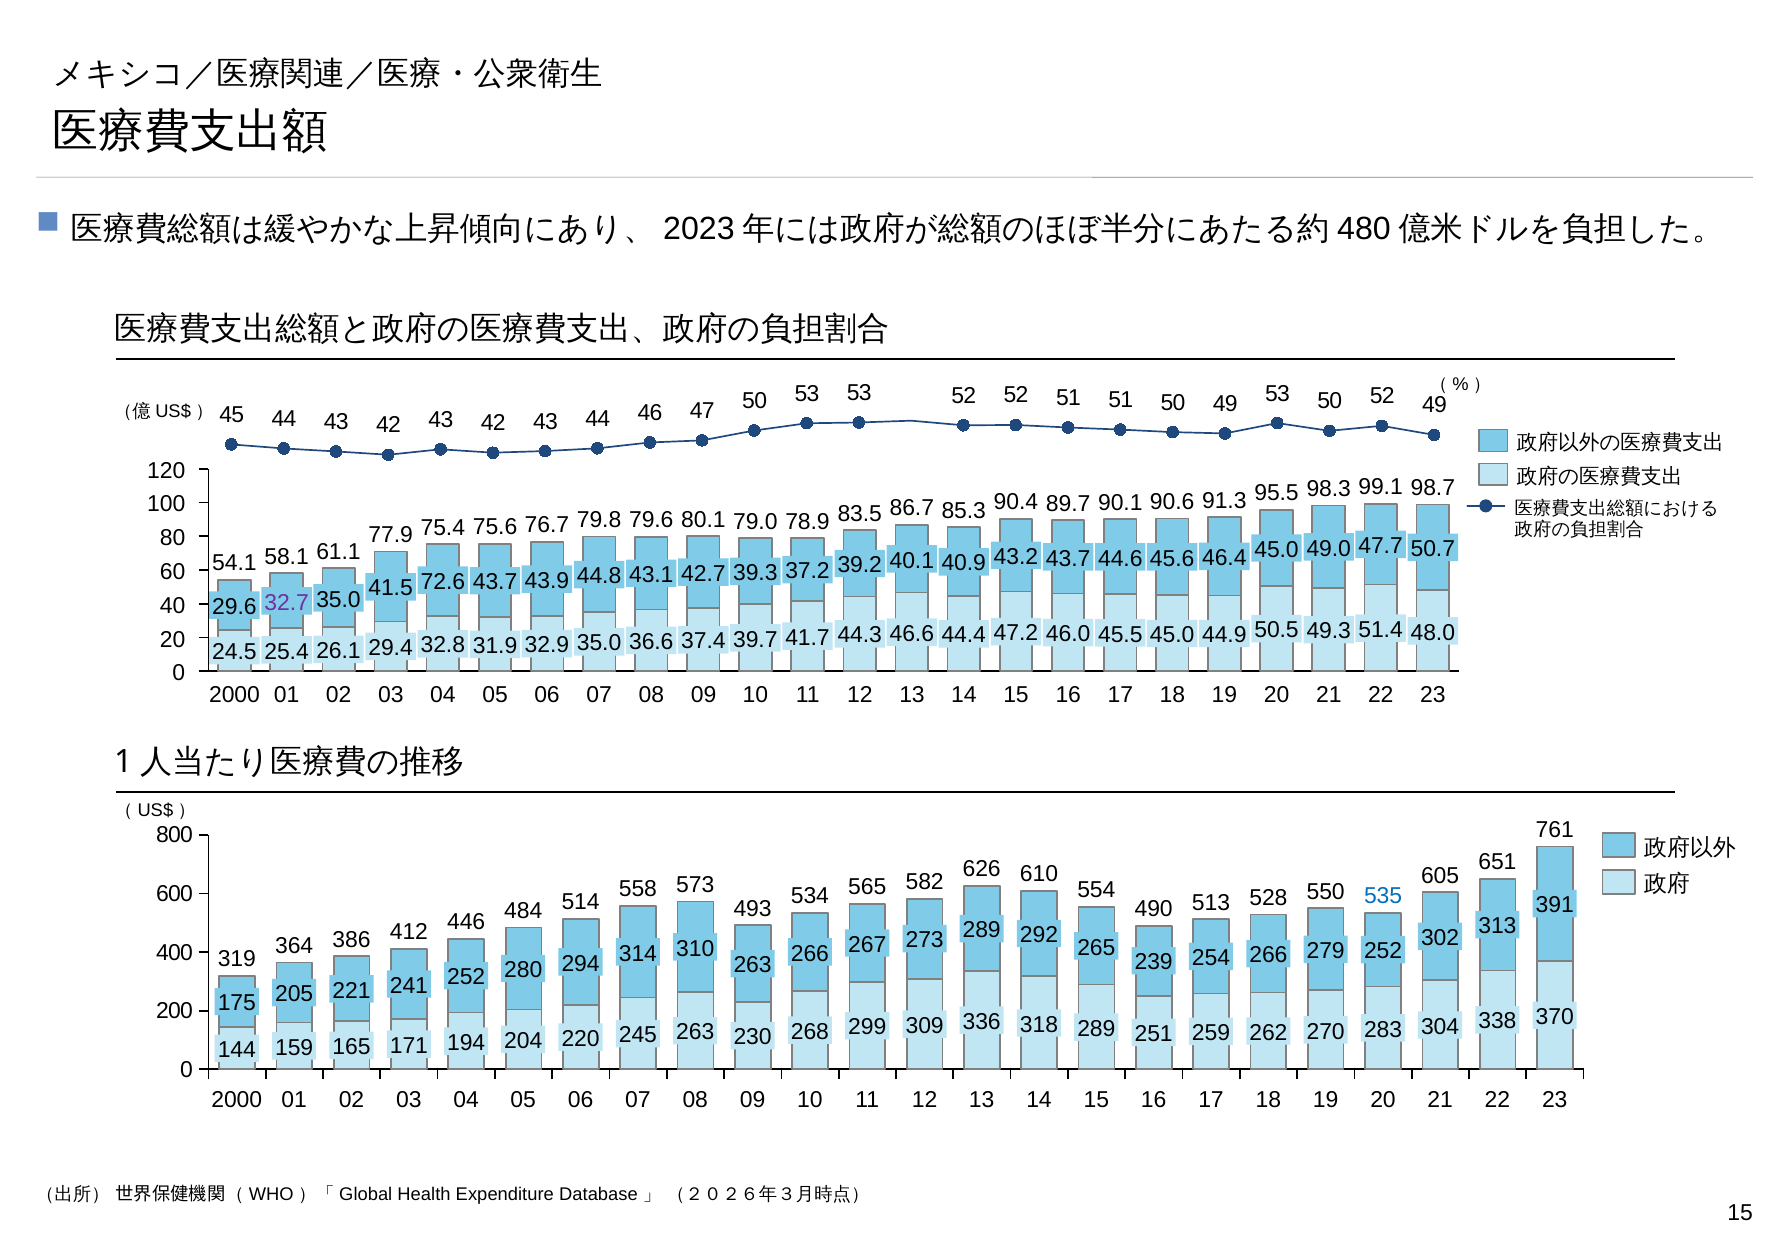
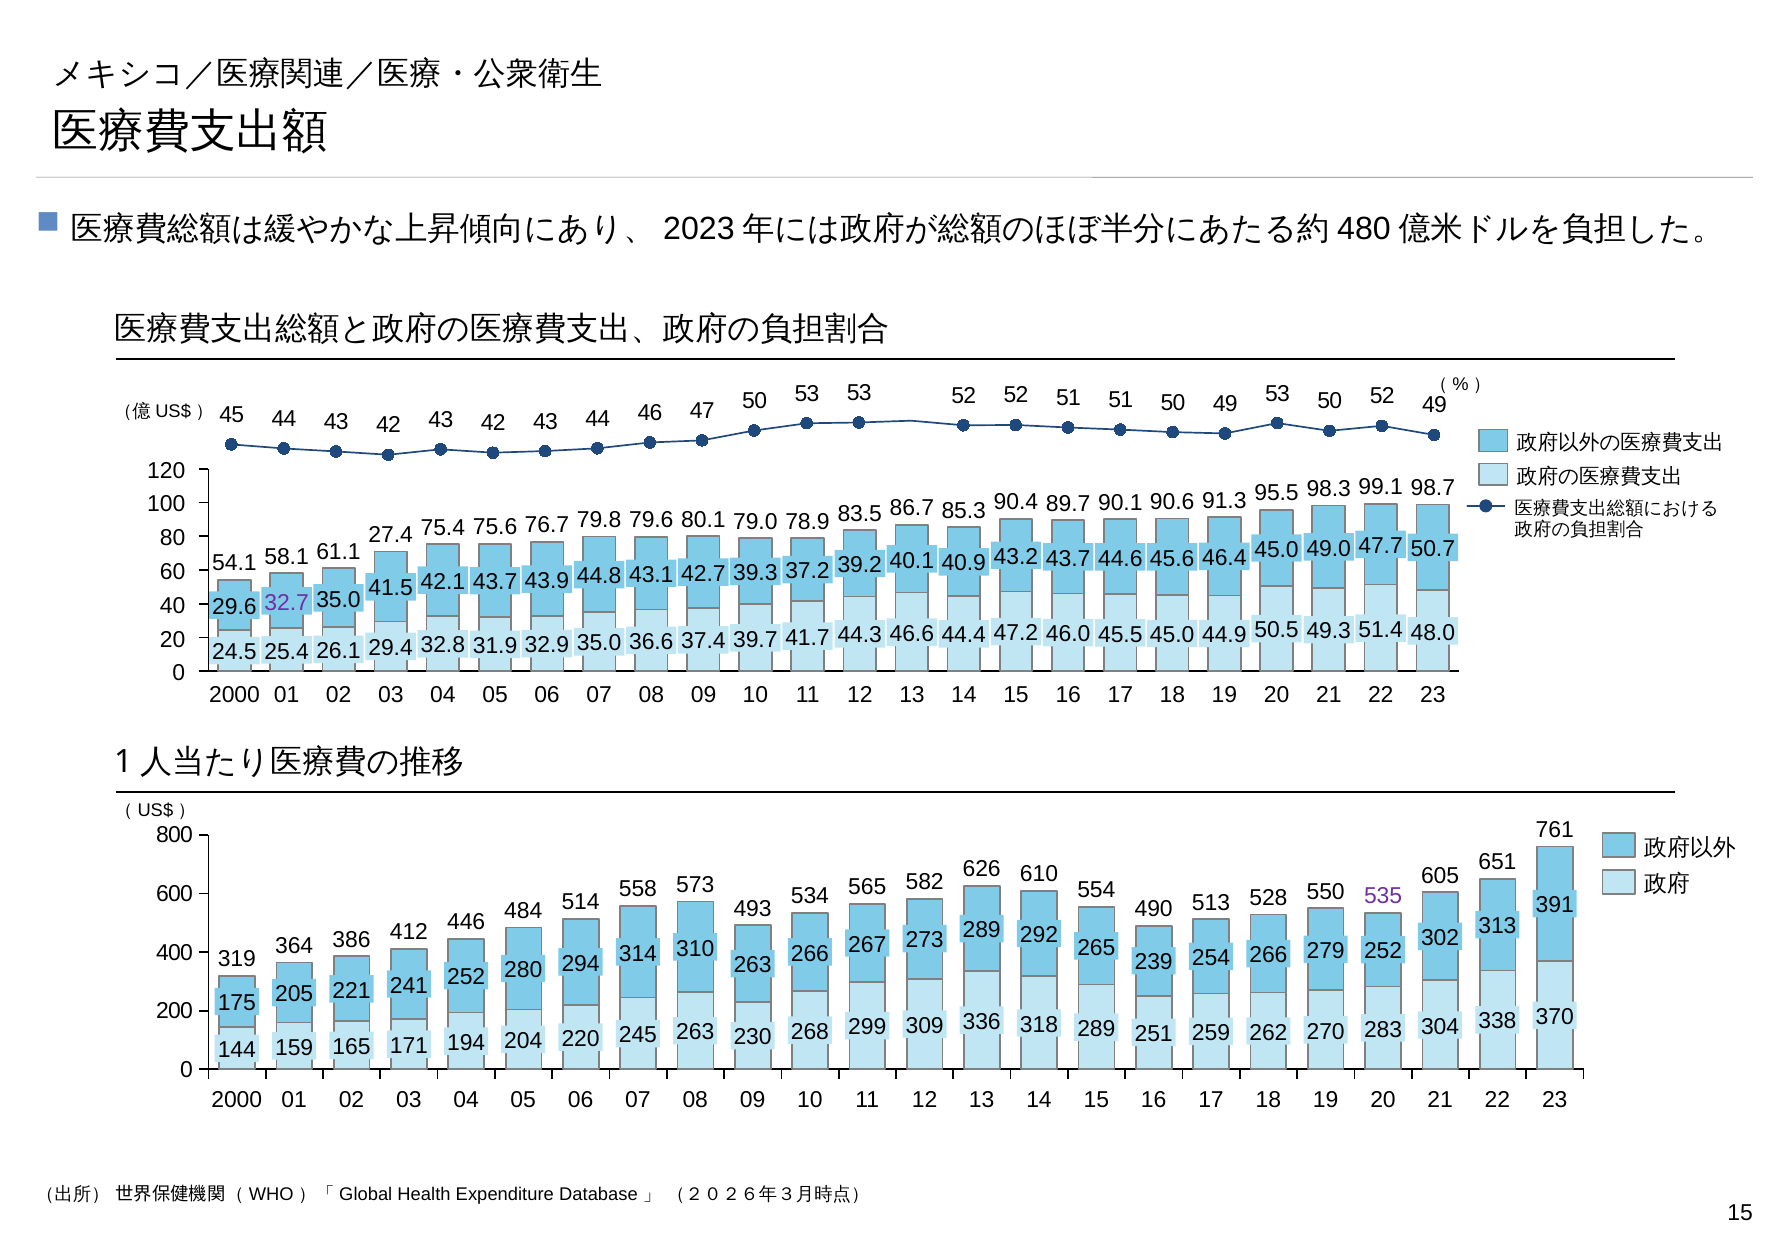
77.9: 77.9 -> 27.4 (391, 535)
72.6: 72.6 -> 42.1 (443, 582)
535 colour: blue -> purple (1383, 896)
